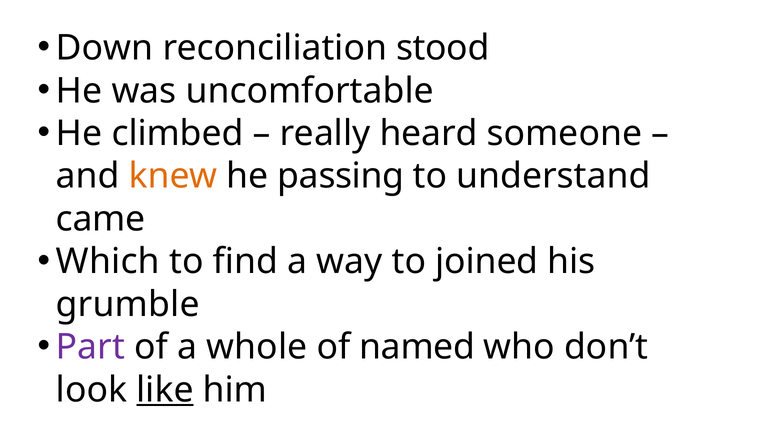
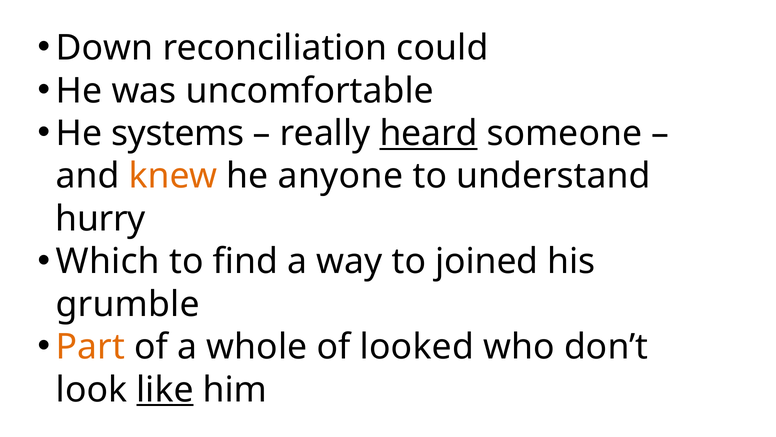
stood: stood -> could (442, 48)
climbed: climbed -> systems (178, 133)
heard underline: none -> present (429, 133)
passing: passing -> anyone (340, 176)
came: came -> hurry (100, 219)
Part colour: purple -> orange (90, 347)
named: named -> looked (417, 347)
